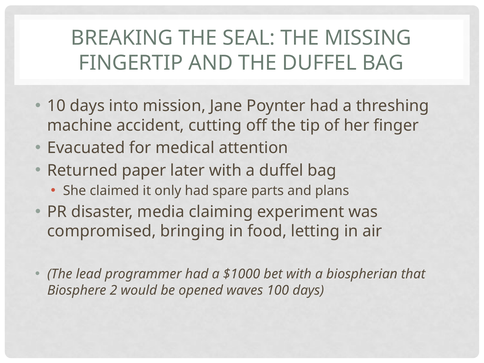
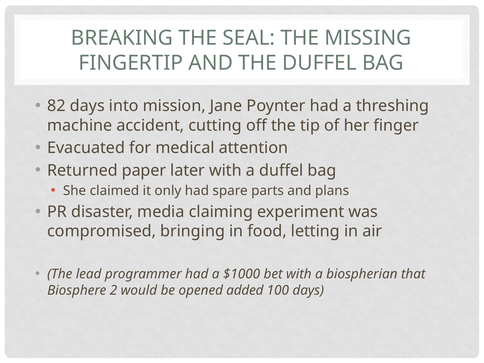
10: 10 -> 82 (56, 106)
waves: waves -> added (245, 290)
